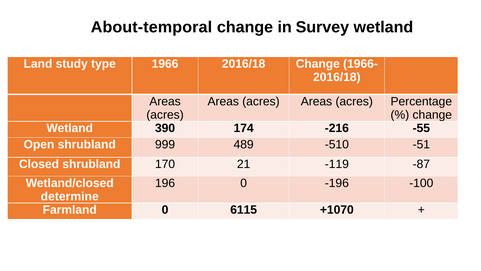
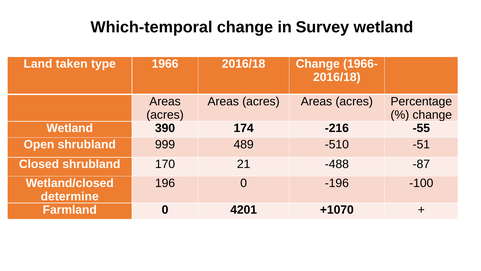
About-temporal: About-temporal -> Which-temporal (151, 27)
study: study -> taken (72, 64)
-119: -119 -> -488 (337, 164)
6115: 6115 -> 4201 (244, 210)
